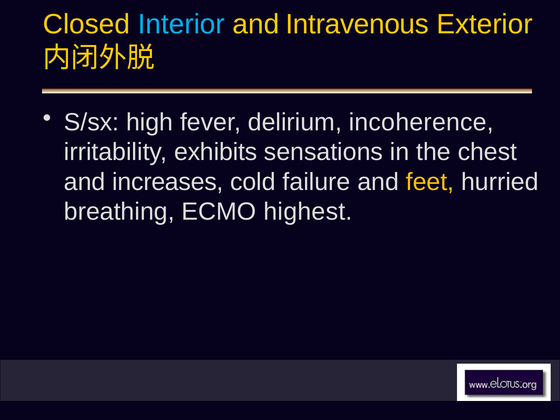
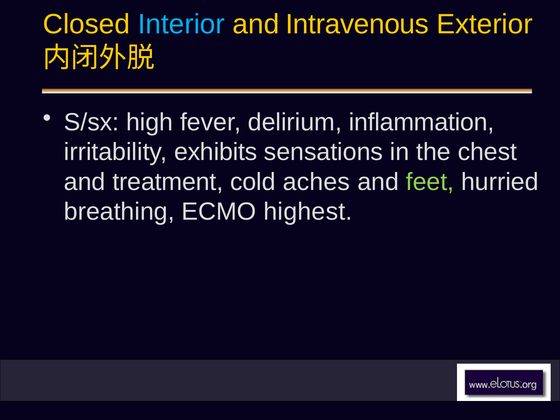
incoherence: incoherence -> inflammation (422, 122)
increases: increases -> treatment (168, 182)
failure: failure -> aches (316, 182)
feet colour: yellow -> light green (430, 182)
